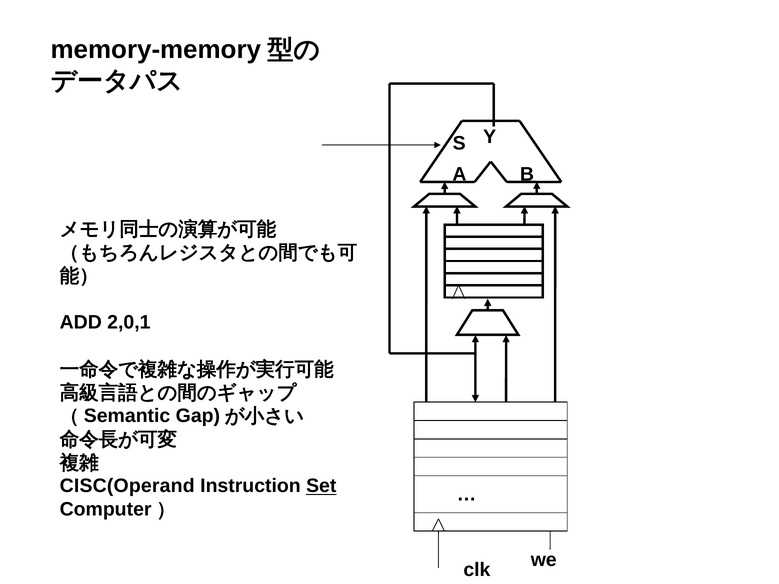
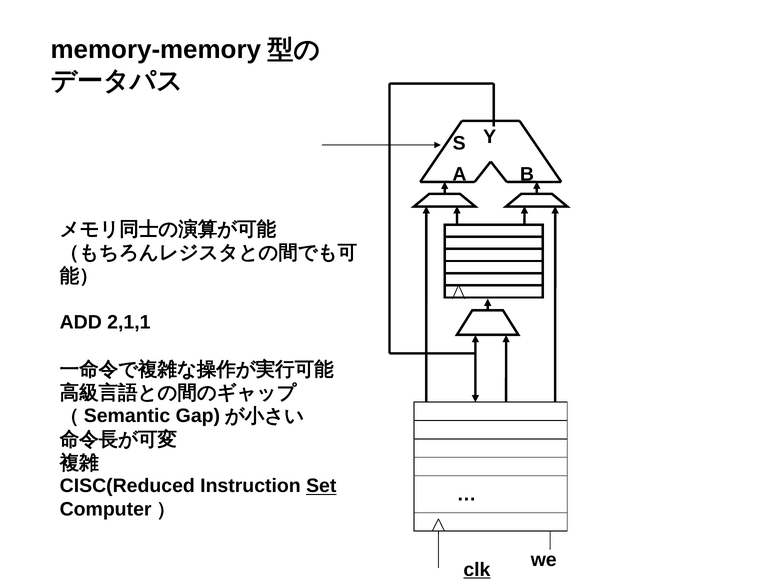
2,0,1: 2,0,1 -> 2,1,1 (129, 323)
CISC(Operand: CISC(Operand -> CISC(Reduced (127, 486)
clk underline: none -> present (477, 570)
